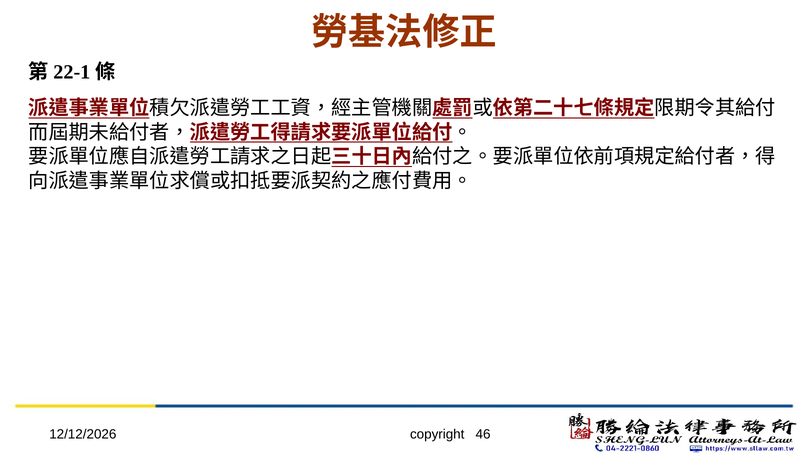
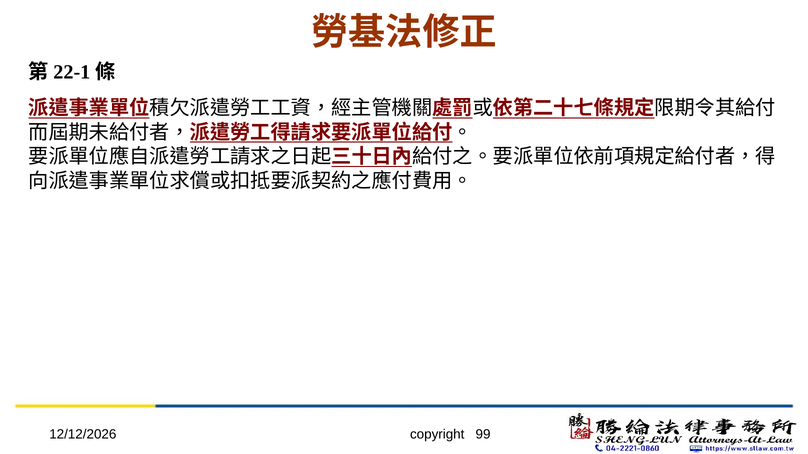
46: 46 -> 99 (483, 435)
